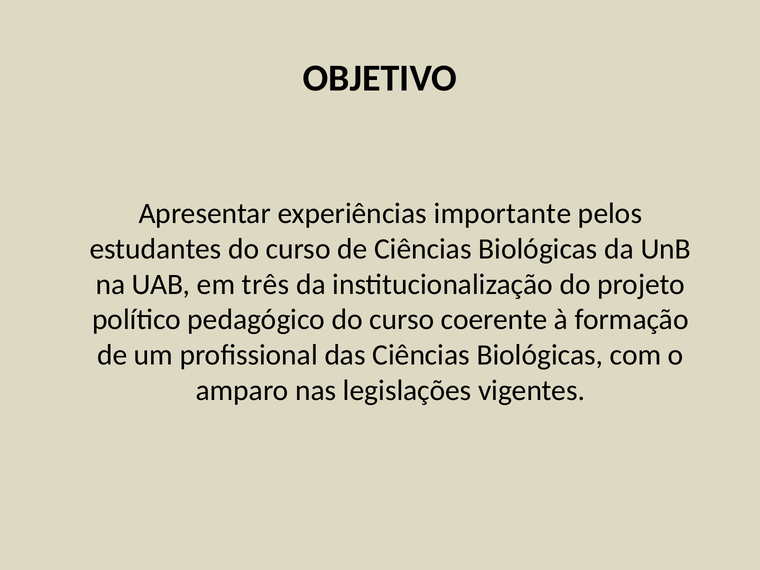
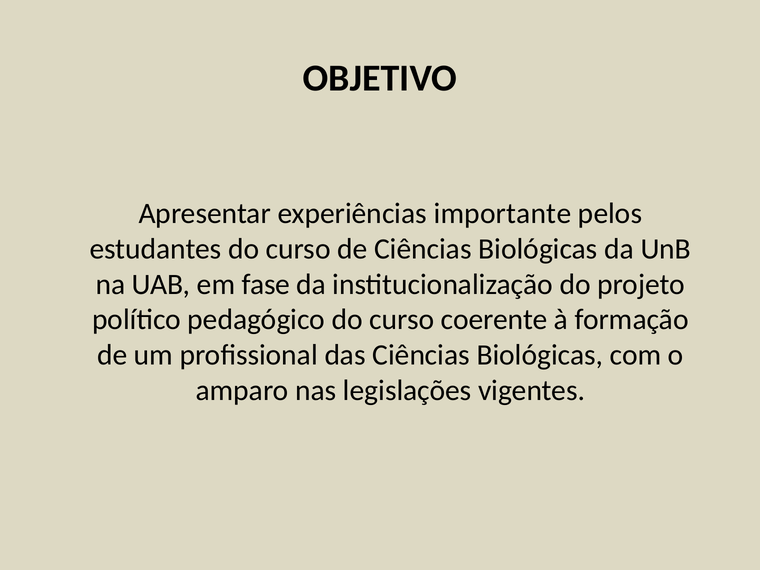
três: três -> fase (266, 284)
